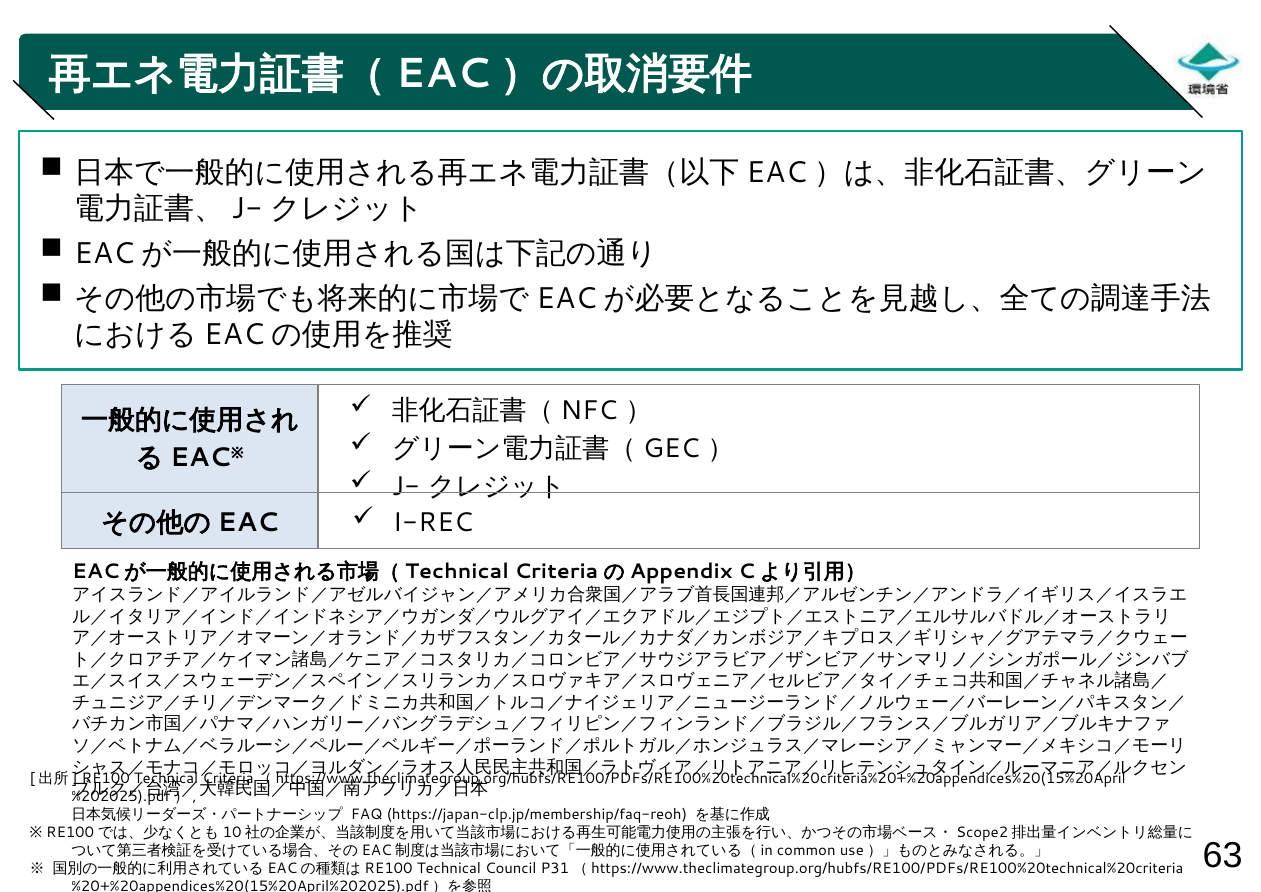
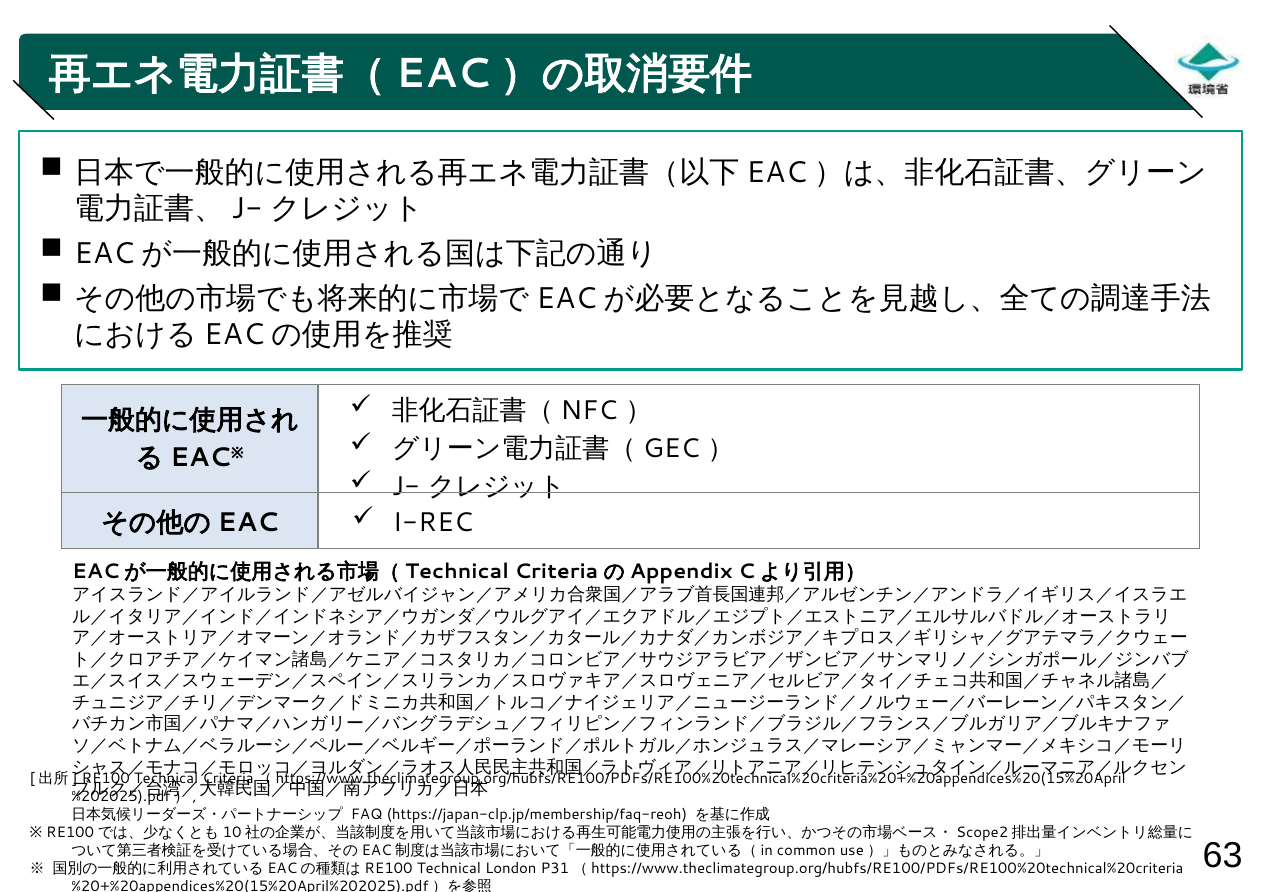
Council: Council -> London (511, 868)
